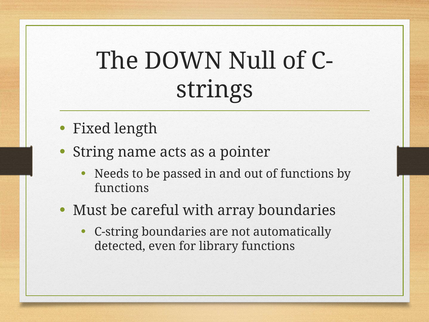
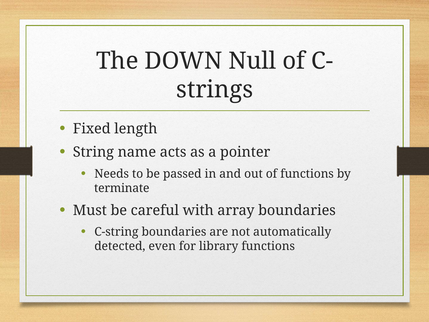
functions: functions -> terminate (122, 188)
